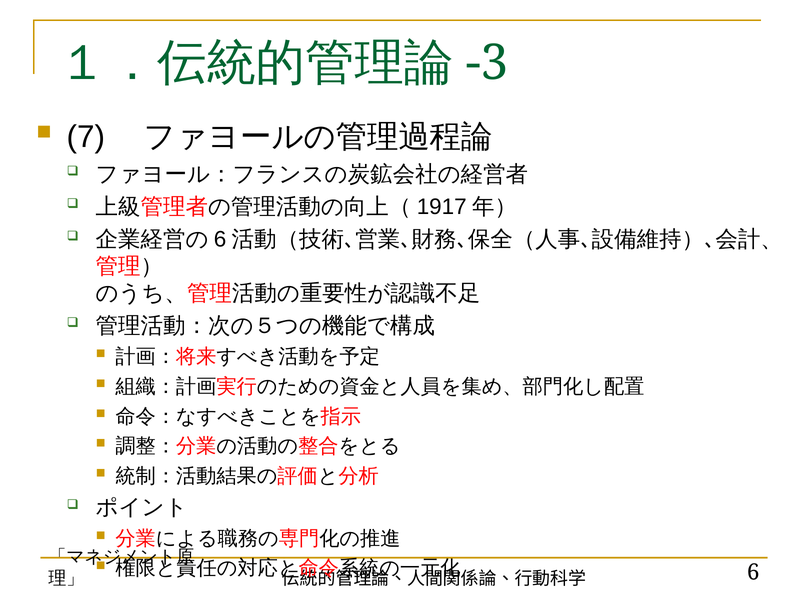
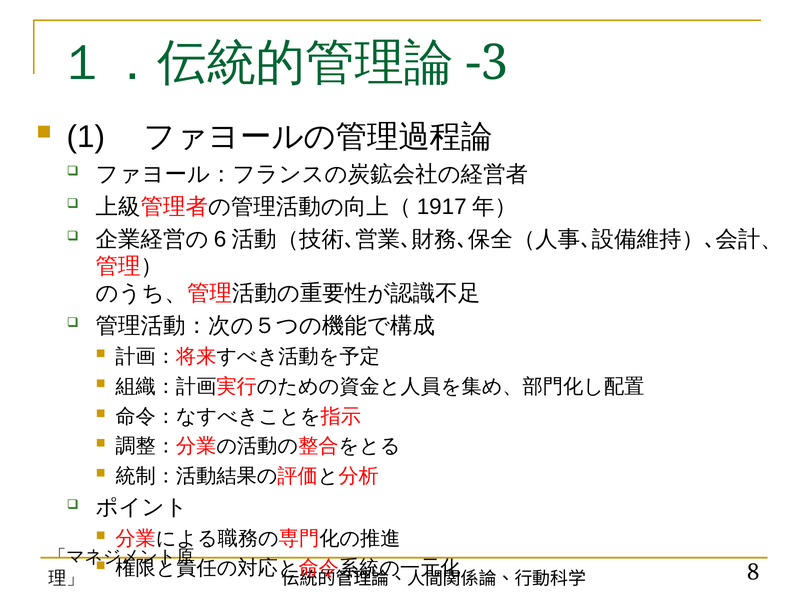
7: 7 -> 1 (86, 137)
6: 6 -> 8 (753, 572)
